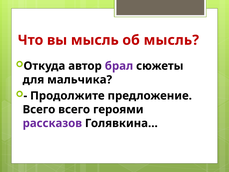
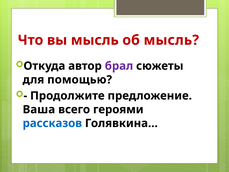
мальчика: мальчика -> помощью (80, 80)
Всего: Всего -> Ваша (39, 109)
рассказов colour: purple -> blue (52, 123)
